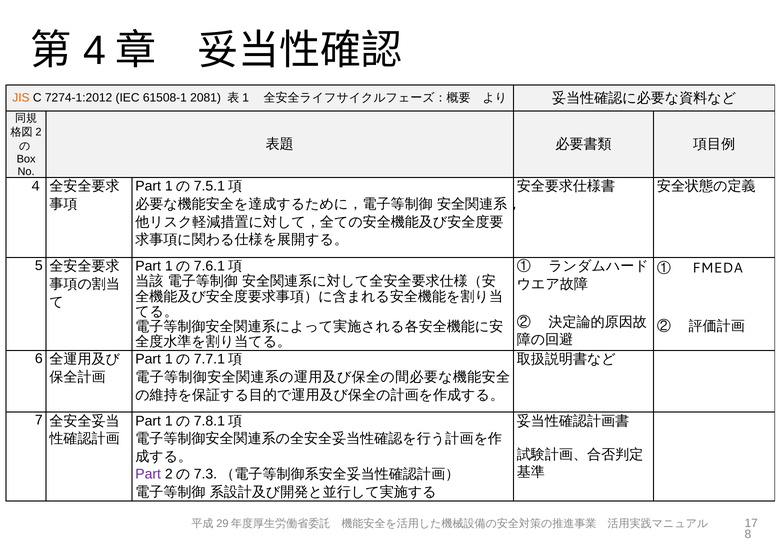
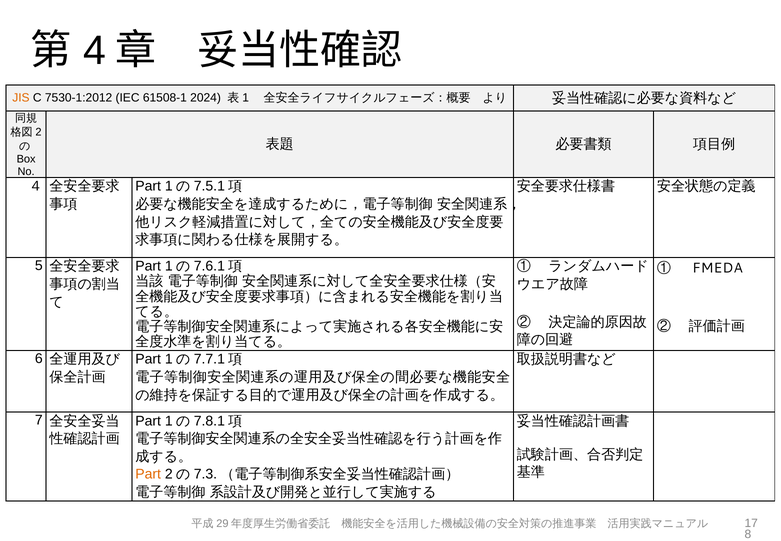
7274-1:2012: 7274-1:2012 -> 7530-1:2012 (79, 98)
2081: 2081 -> 2024 (206, 98)
Part colour: purple -> orange (148, 474)
